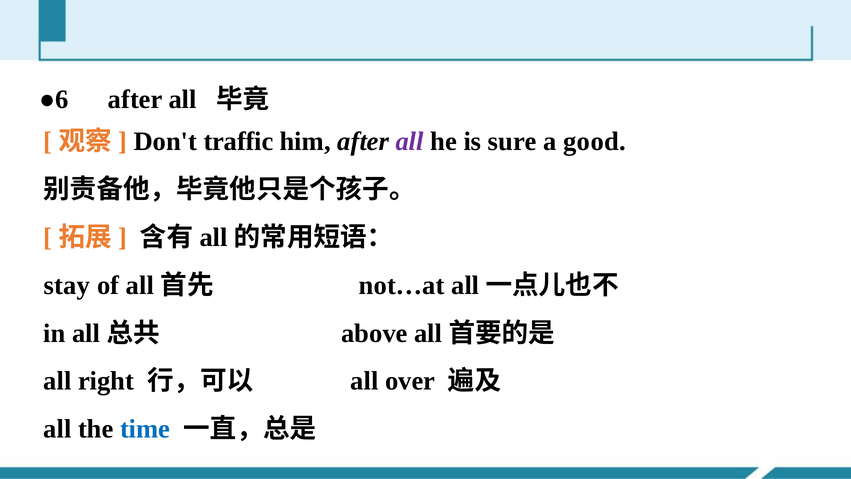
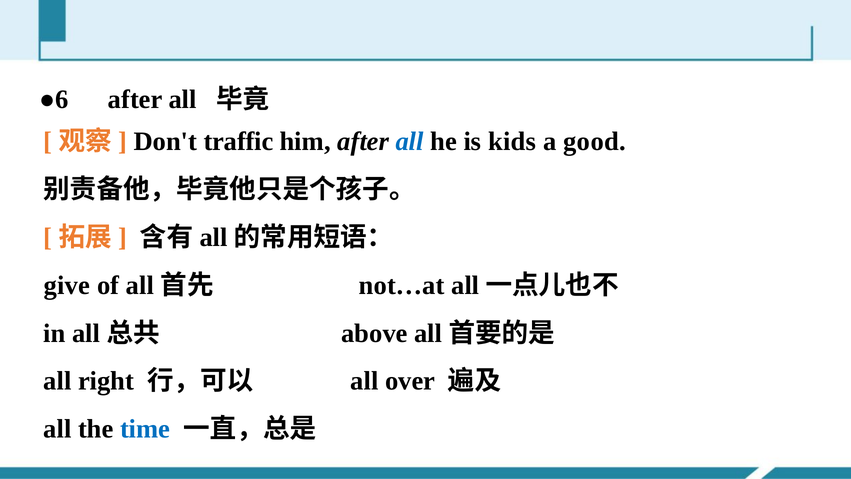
all colour: purple -> blue (410, 142)
sure: sure -> kids (512, 142)
stay: stay -> give (67, 285)
